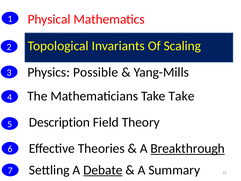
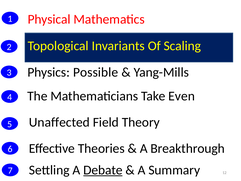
Take Take: Take -> Even (182, 96)
Description: Description -> Unaffected (59, 122)
Breakthrough underline: present -> none (188, 148)
